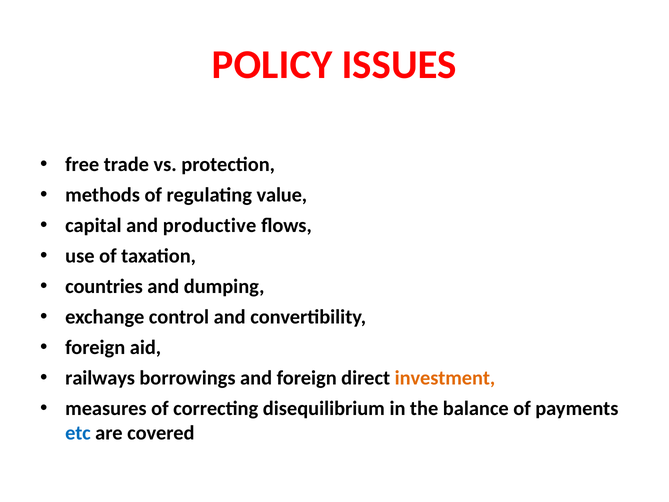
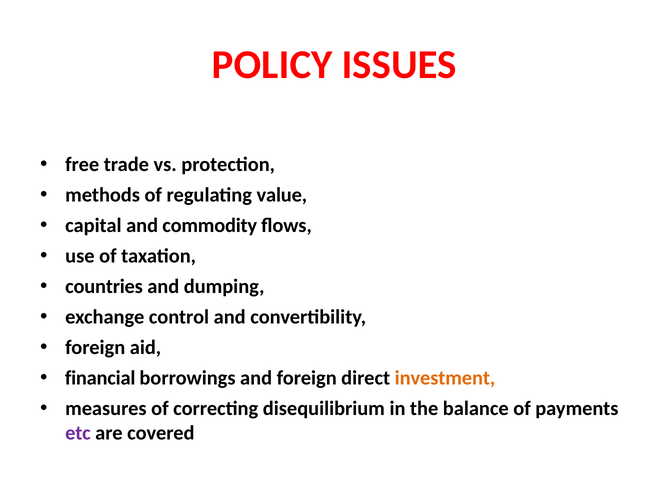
productive: productive -> commodity (210, 226)
railways: railways -> financial (100, 378)
etc colour: blue -> purple (78, 433)
